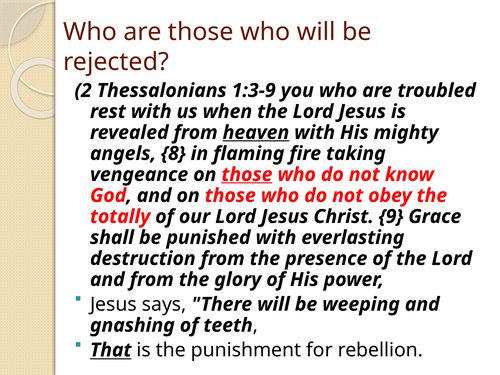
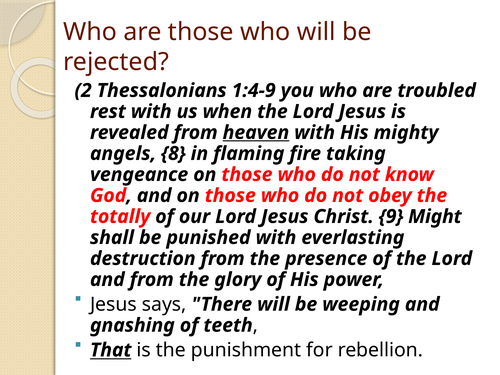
1:3-9: 1:3-9 -> 1:4-9 (254, 91)
those underline: present -> none (247, 175)
Grace: Grace -> Might (435, 217)
